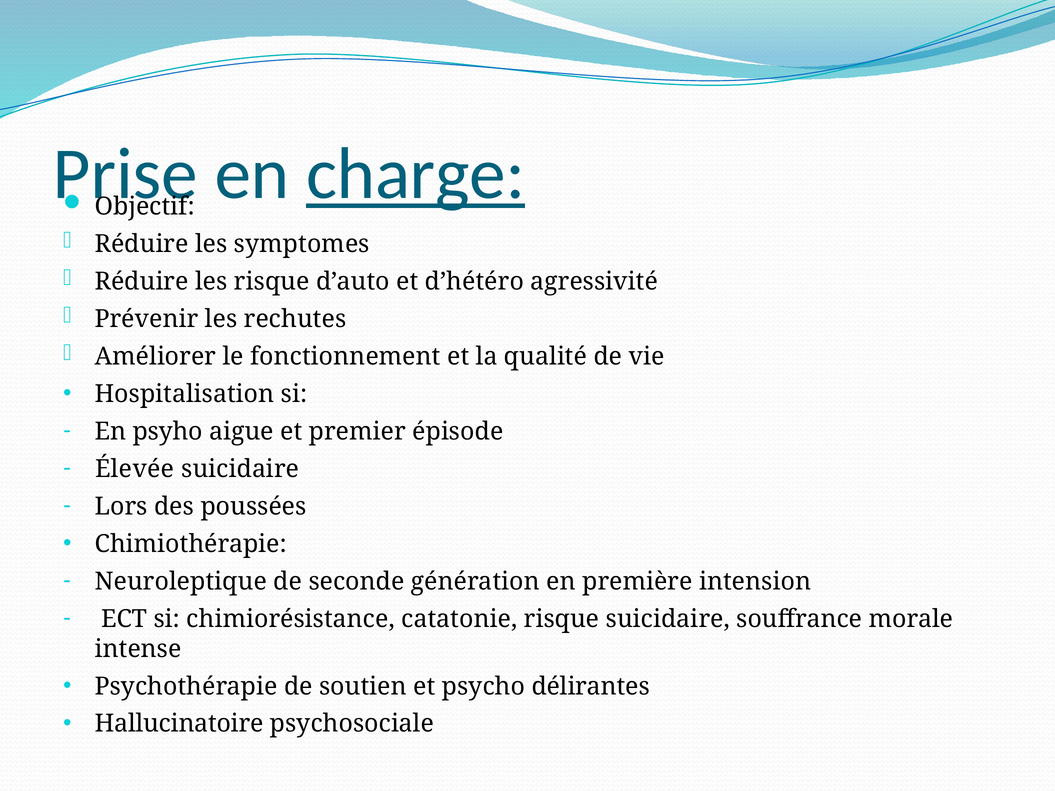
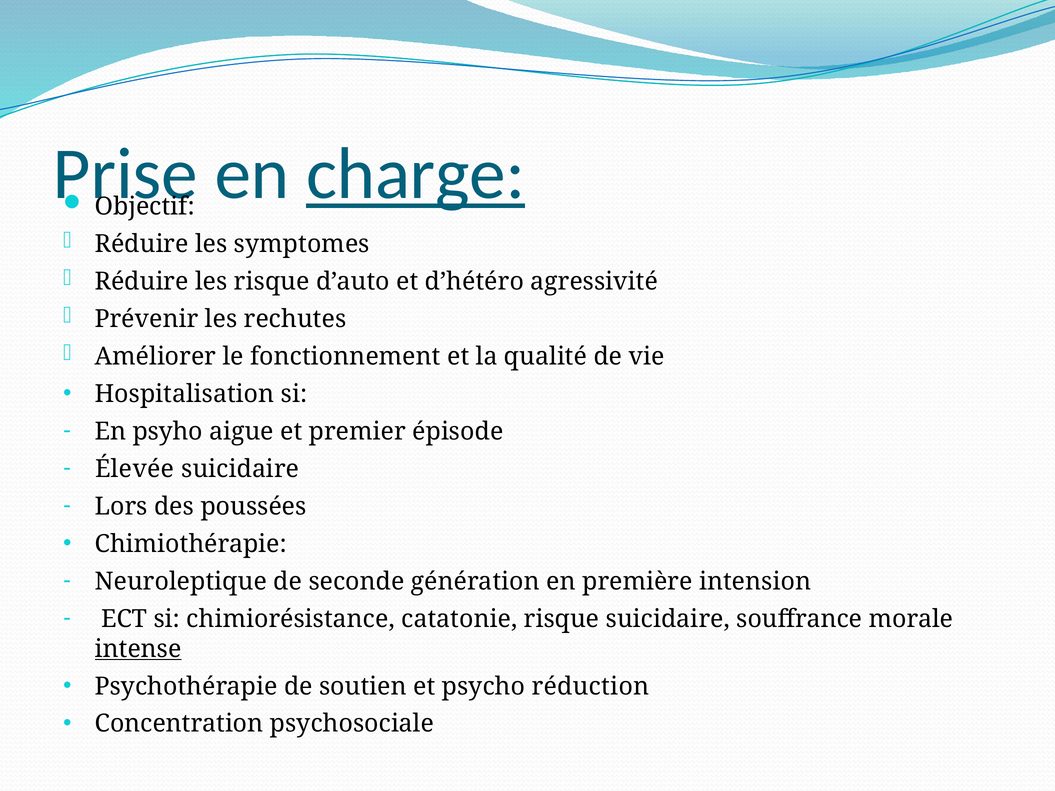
intense underline: none -> present (138, 649)
délirantes: délirantes -> réduction (591, 686)
Hallucinatoire: Hallucinatoire -> Concentration (179, 724)
